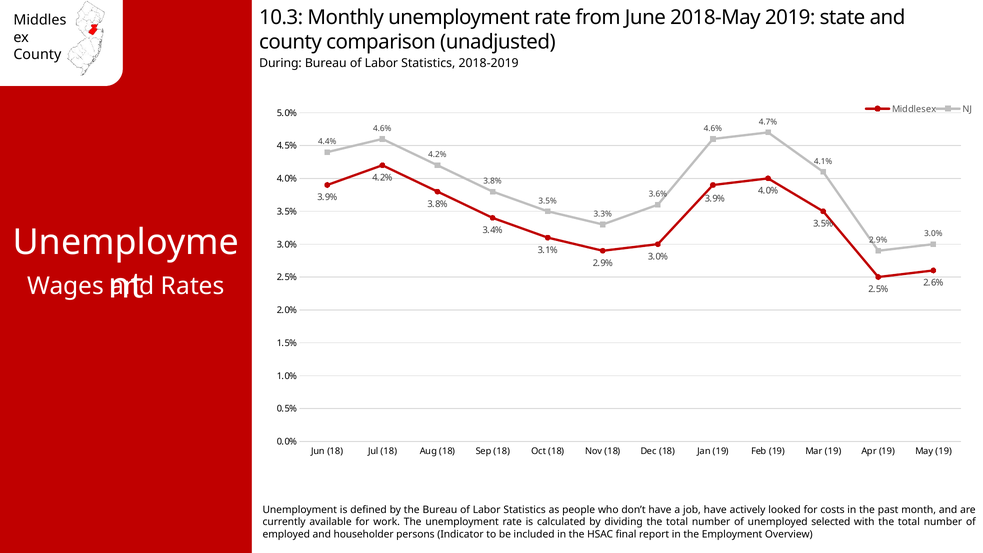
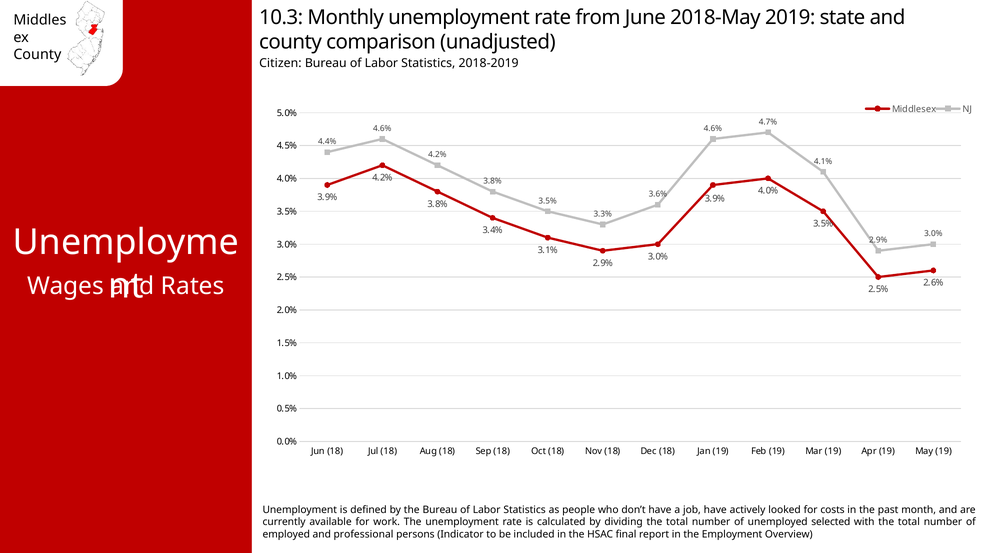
During: During -> Citizen (280, 63)
householder: householder -> professional (363, 534)
